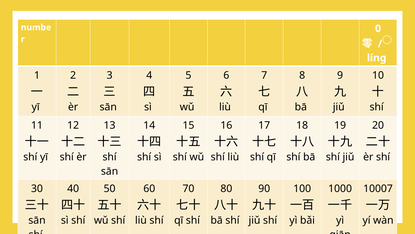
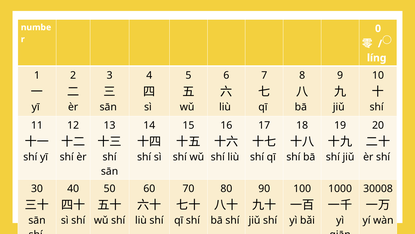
10007: 10007 -> 30008 (378, 188)
